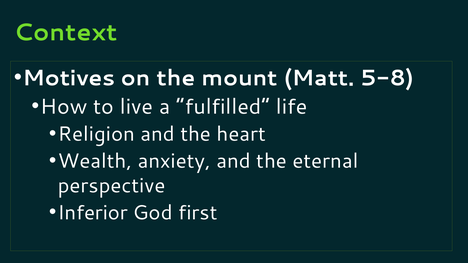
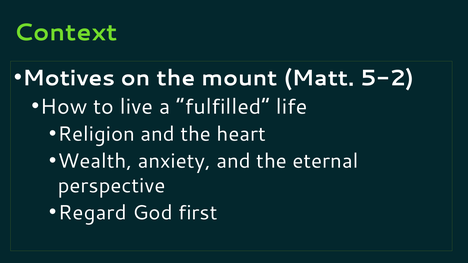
5-8: 5-8 -> 5-2 (387, 78)
Inferior: Inferior -> Regard (92, 213)
